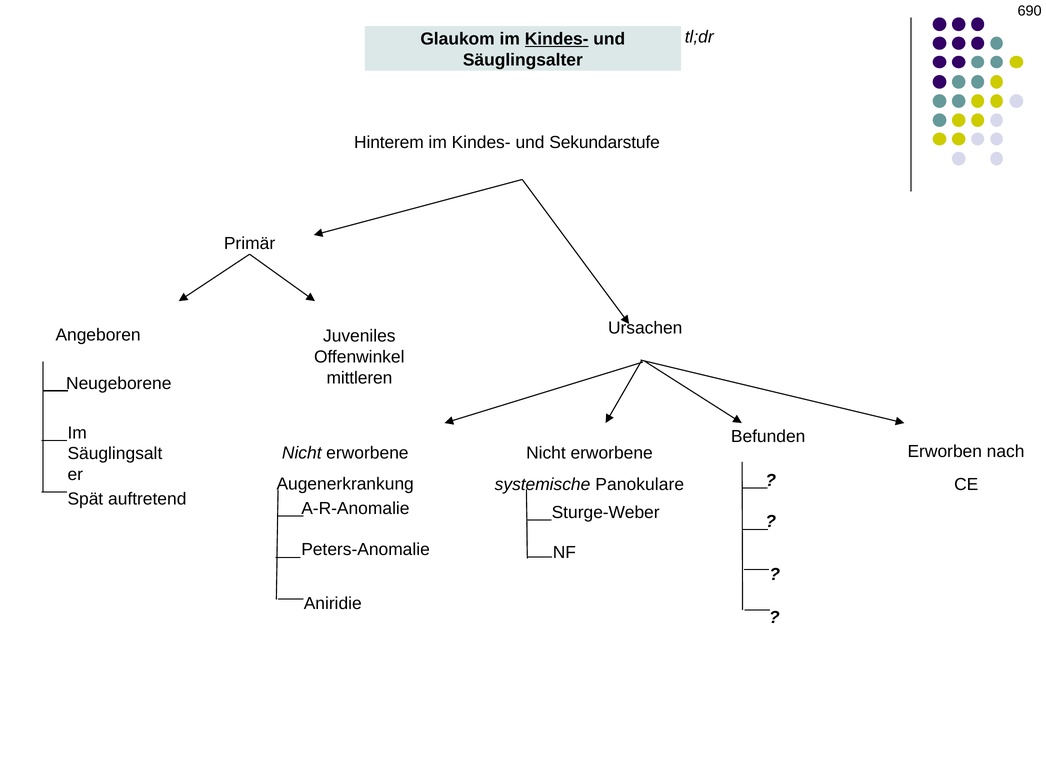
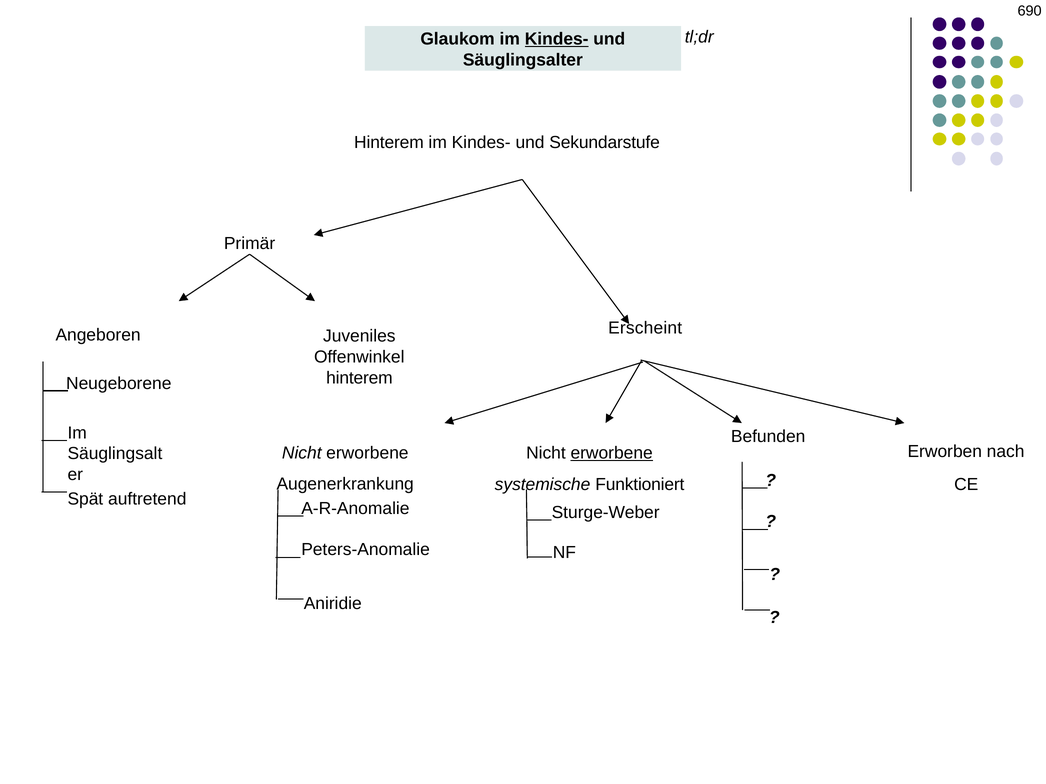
Ursachen: Ursachen -> Erscheint (645, 328)
mittleren: mittleren -> hinterem (359, 378)
erworbene underline: none -> present (612, 453)
Panokulare: Panokulare -> Funktioniert (640, 485)
